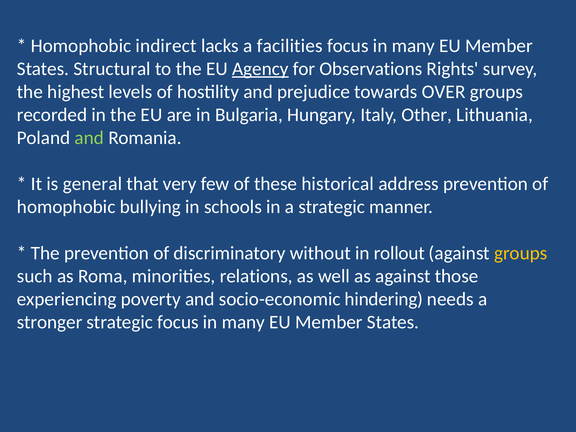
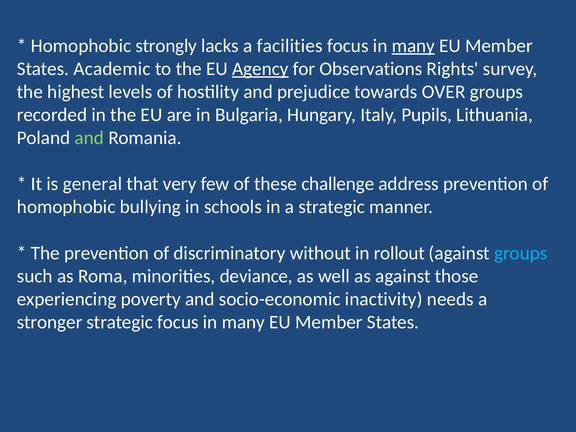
indirect: indirect -> strongly (166, 46)
many underline: none -> present (413, 46)
Structural: Structural -> Academic (112, 69)
Other: Other -> Pupils (427, 115)
historical: historical -> challenge (338, 184)
groups colour: yellow -> light blue (521, 253)
relations: relations -> deviance (256, 276)
hindering: hindering -> inactivity (384, 299)
